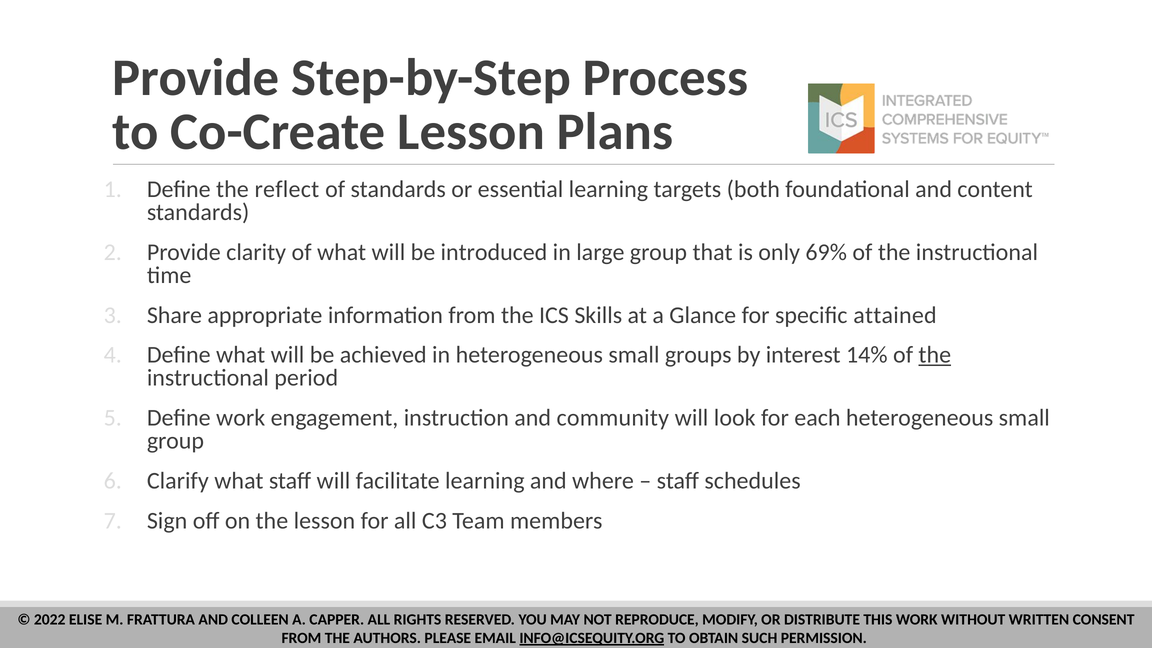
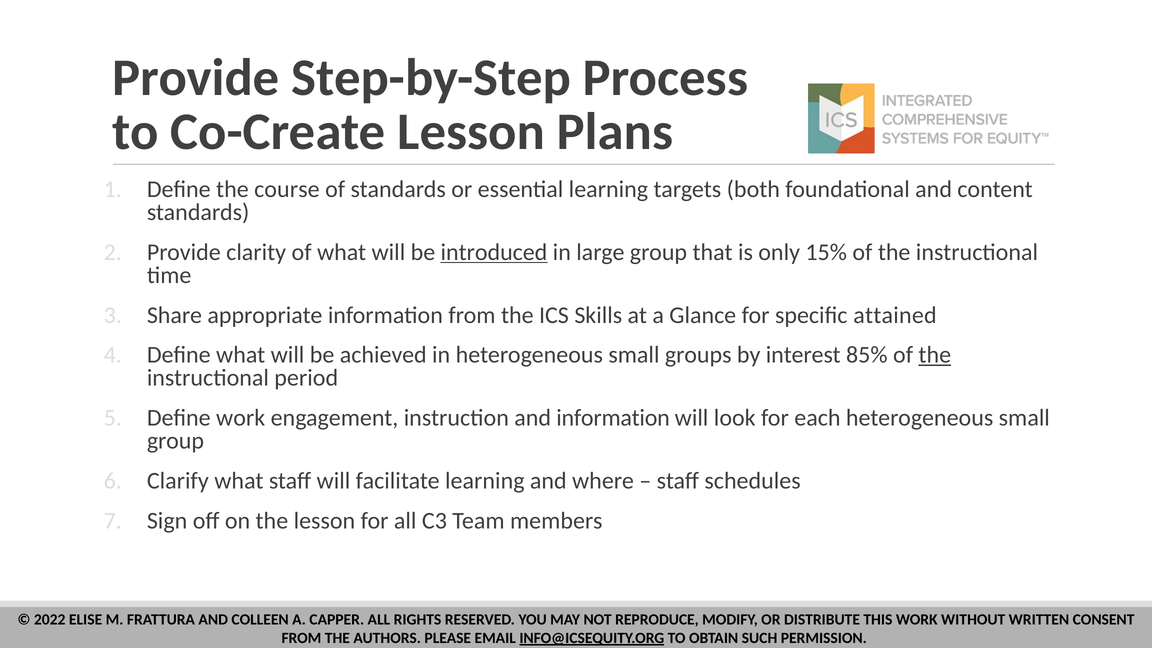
reflect: reflect -> course (287, 189)
introduced underline: none -> present (494, 252)
69%: 69% -> 15% (826, 252)
14%: 14% -> 85% (867, 355)
and community: community -> information (613, 418)
